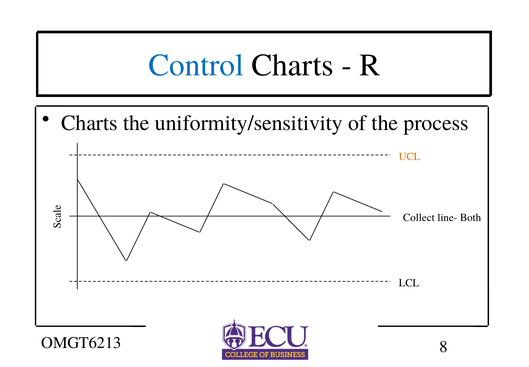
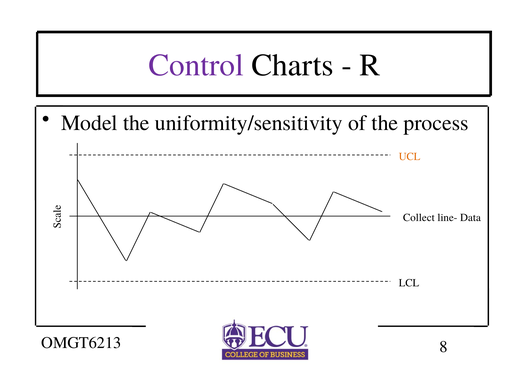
Control colour: blue -> purple (196, 65)
Charts: Charts -> Model (89, 123)
Both: Both -> Data (470, 217)
